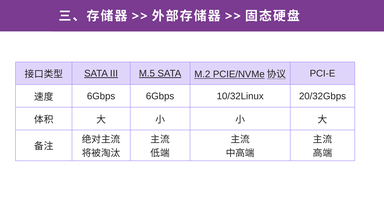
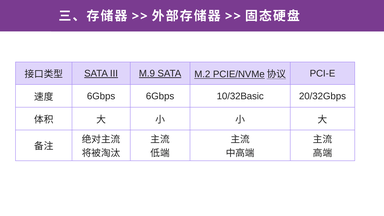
M.5: M.5 -> M.9 (147, 73)
10/32Linux: 10/32Linux -> 10/32Basic (240, 96)
